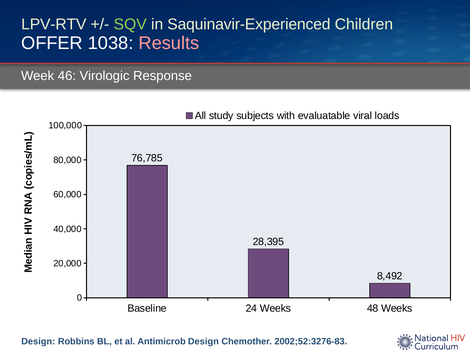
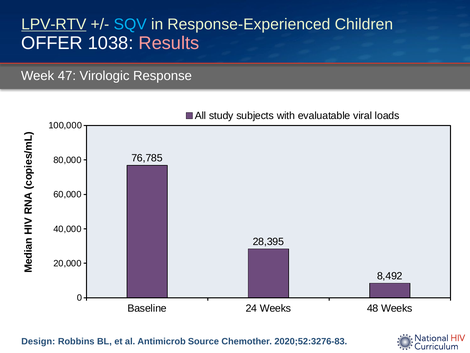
LPV-RTV underline: none -> present (54, 24)
SQV colour: light green -> light blue (130, 24)
Saquinavir-Experienced: Saquinavir-Experienced -> Response-Experienced (249, 24)
46: 46 -> 47 (67, 76)
Antimicrob Design: Design -> Source (203, 341)
2002;52:3276-83: 2002;52:3276-83 -> 2020;52:3276-83 (311, 341)
